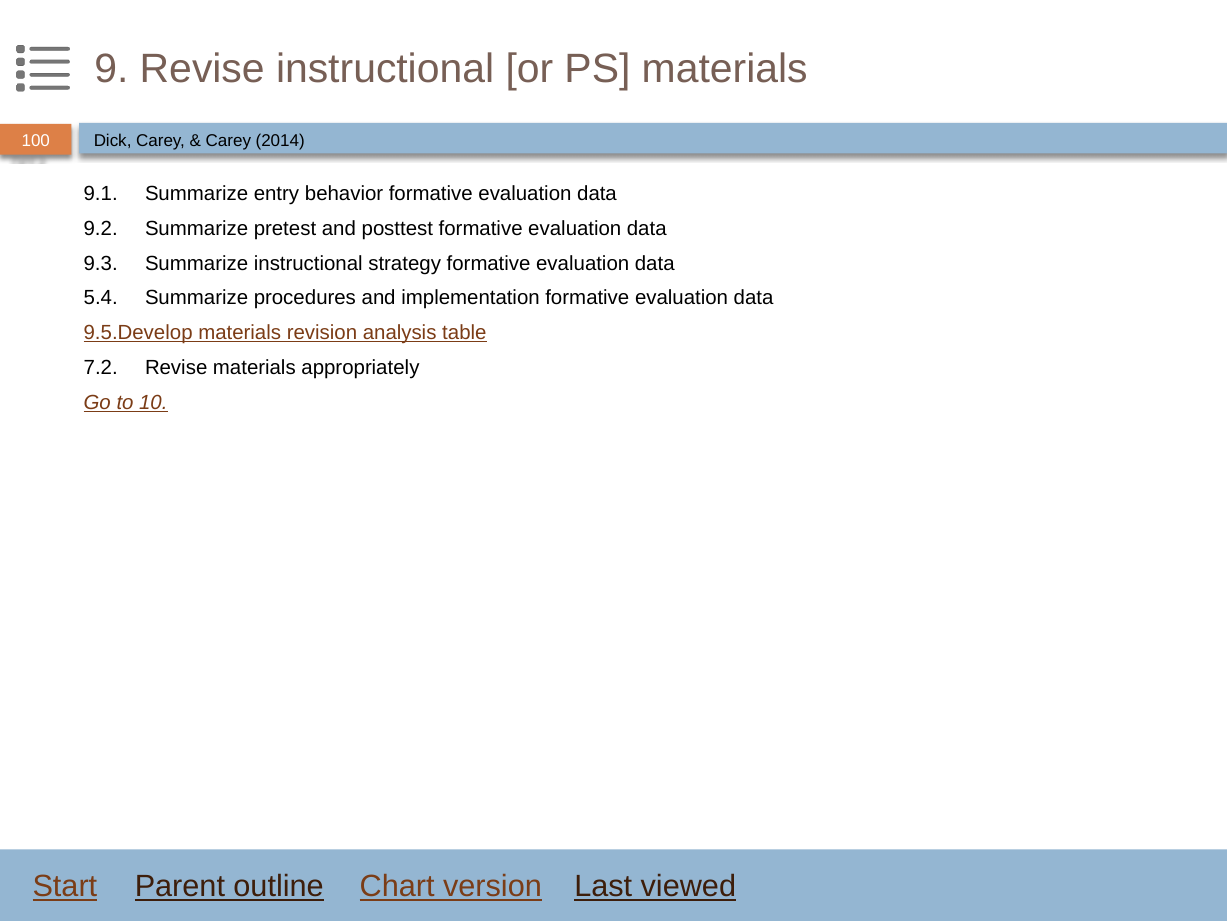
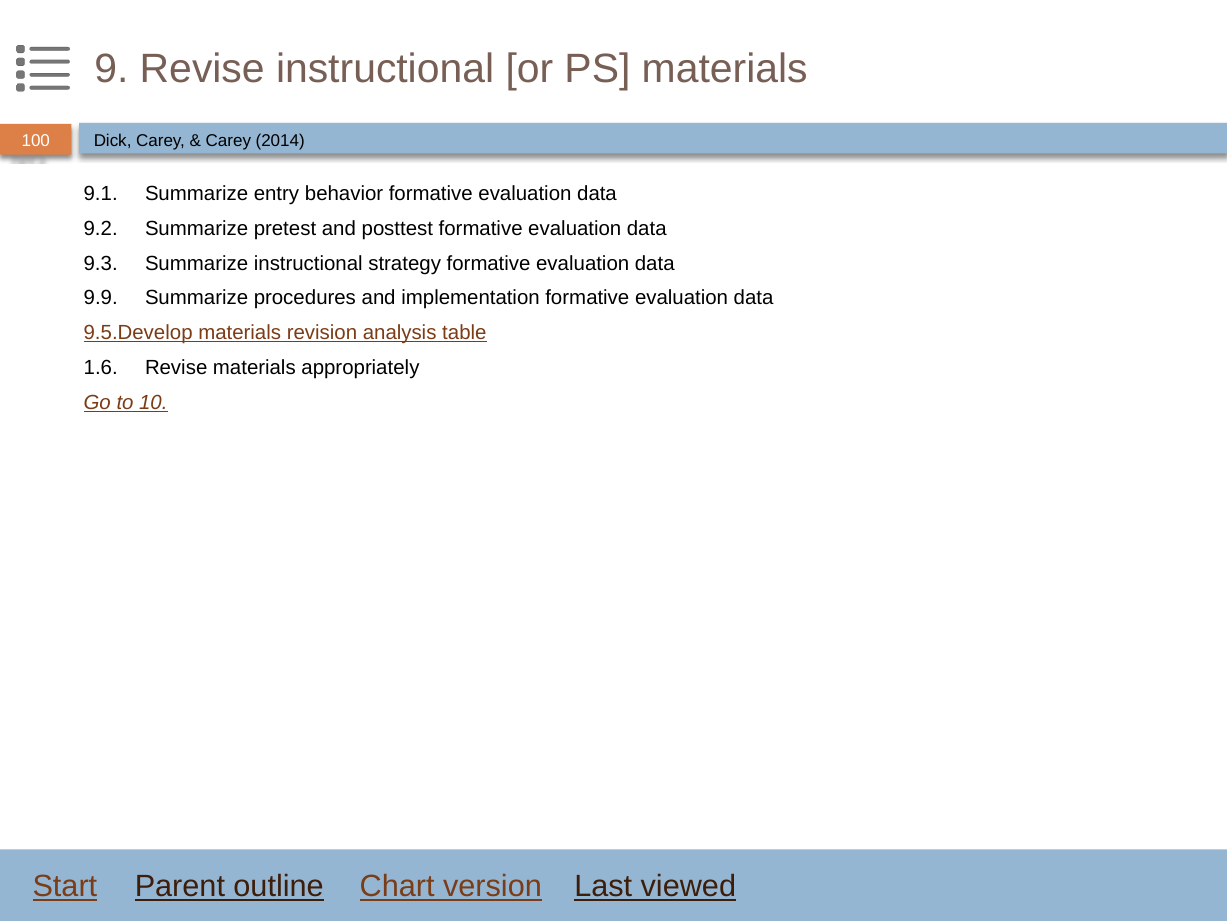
5.4: 5.4 -> 9.9 (101, 298)
7.2: 7.2 -> 1.6 (101, 367)
